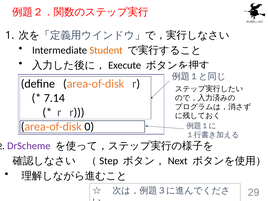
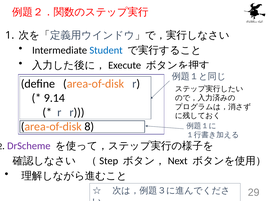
Student colour: orange -> blue (106, 50)
7.14: 7.14 -> 9.14 (54, 98)
0: 0 -> 8 (89, 127)
